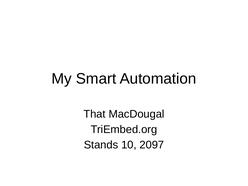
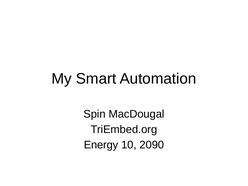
That: That -> Spin (95, 114)
Stands: Stands -> Energy (101, 145)
2097: 2097 -> 2090 (152, 145)
